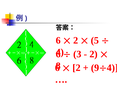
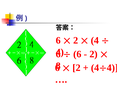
5: 5 -> 4 (95, 40)
3: 3 -> 6 (77, 54)
9: 9 -> 4 (95, 68)
